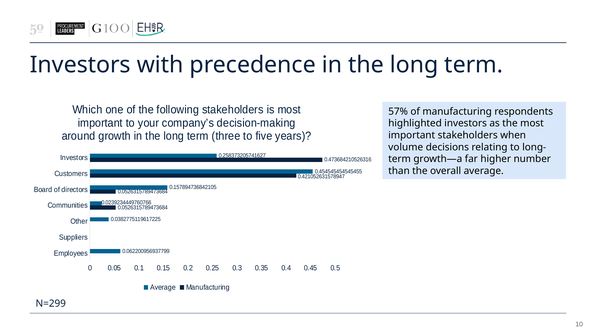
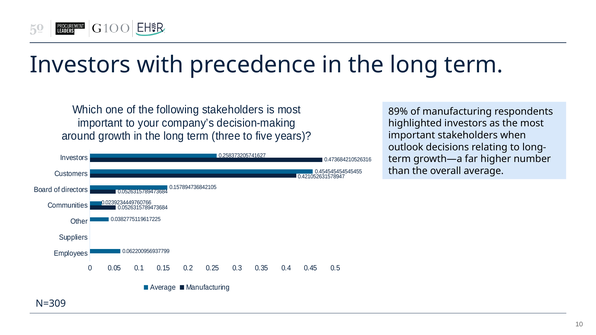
57%: 57% -> 89% (398, 111)
volume: volume -> outlook (406, 147)
N=299: N=299 -> N=309 (51, 304)
